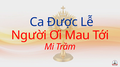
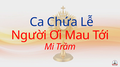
Được: Được -> Chứa (62, 22)
